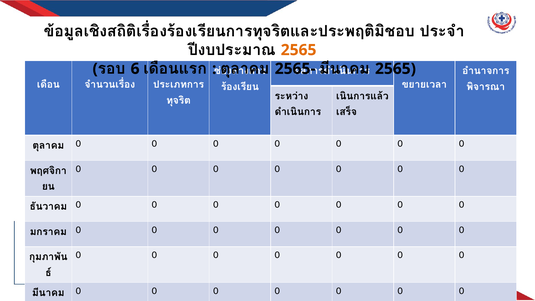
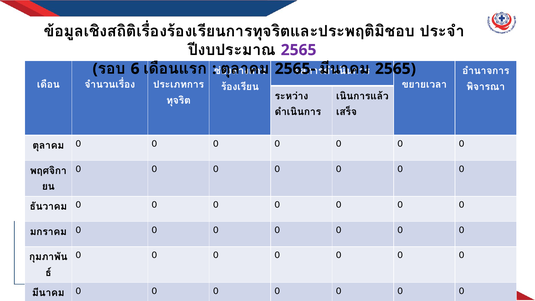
2565 colour: orange -> purple (299, 50)
